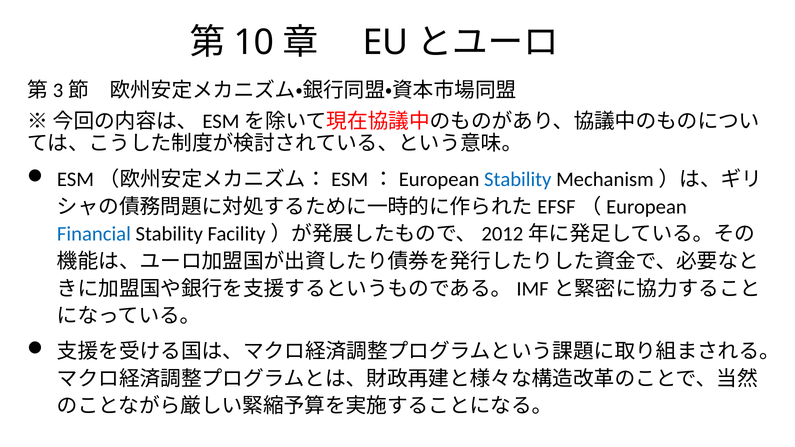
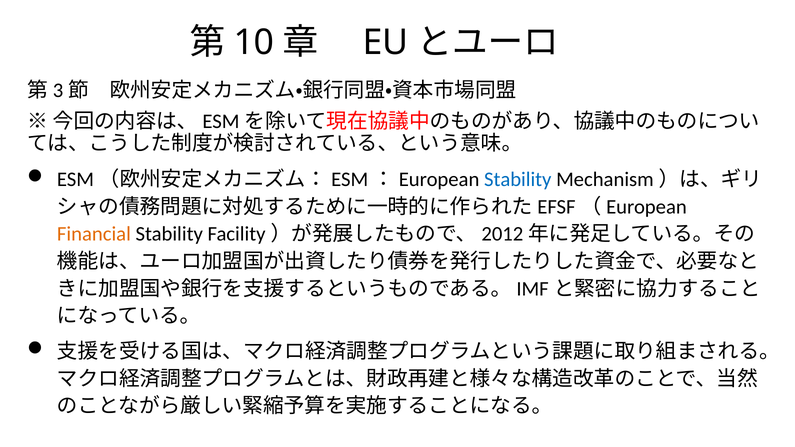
Financial colour: blue -> orange (94, 234)
